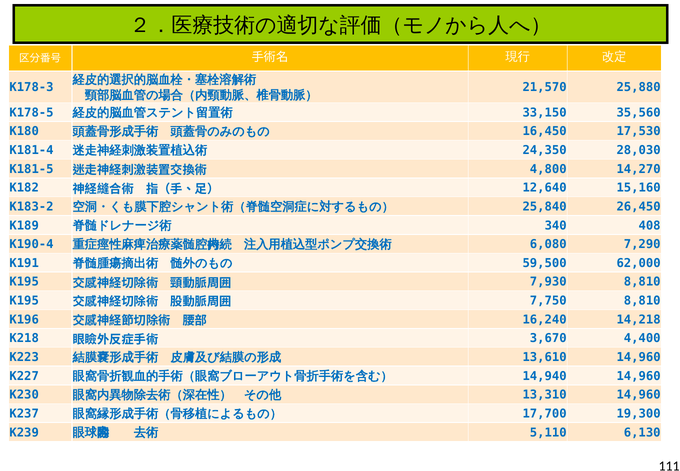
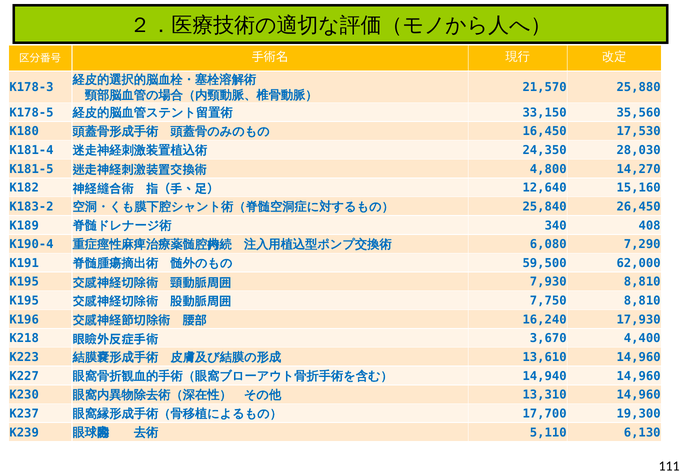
14,218: 14,218 -> 17,930 (639, 319)
